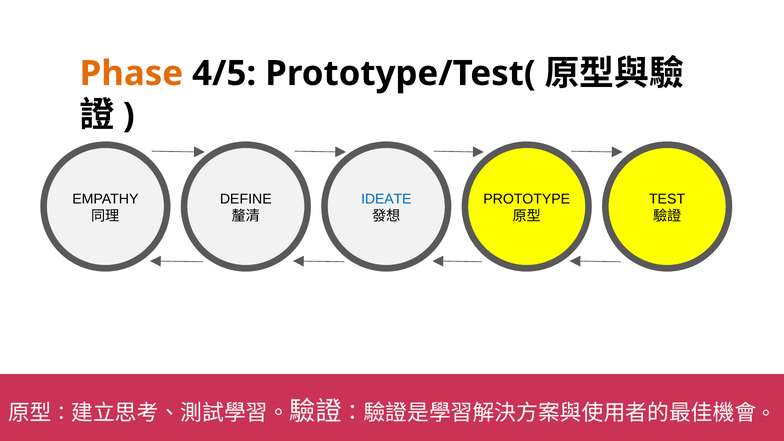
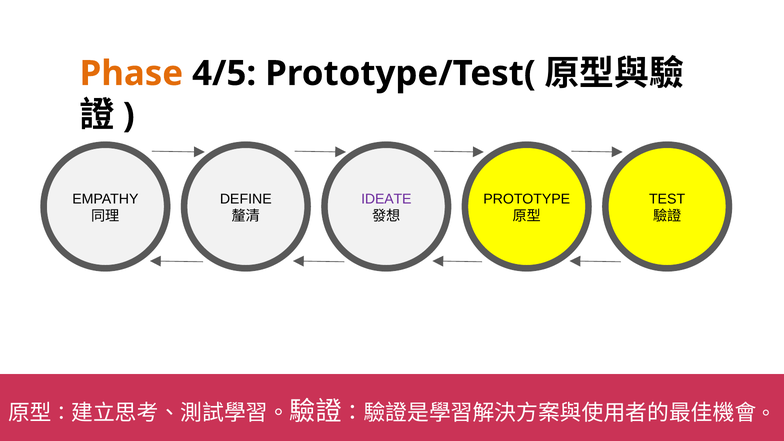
IDEATE colour: blue -> purple (386, 199)
